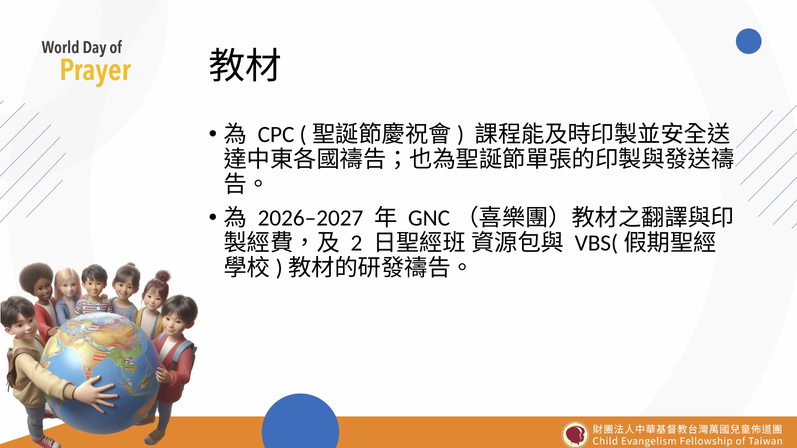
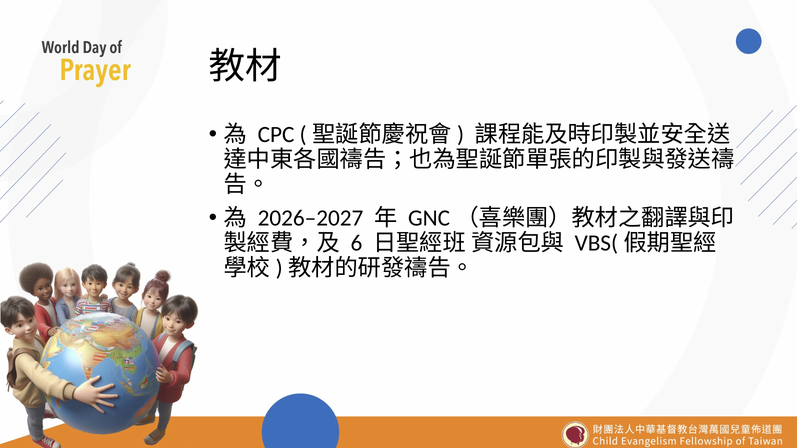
2: 2 -> 6 (356, 243)
